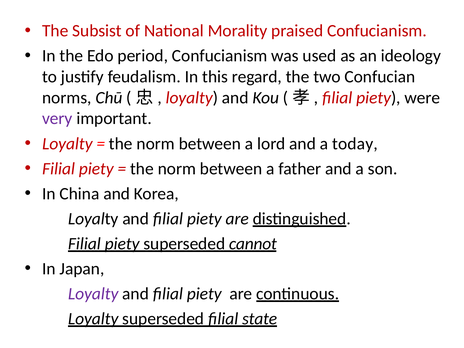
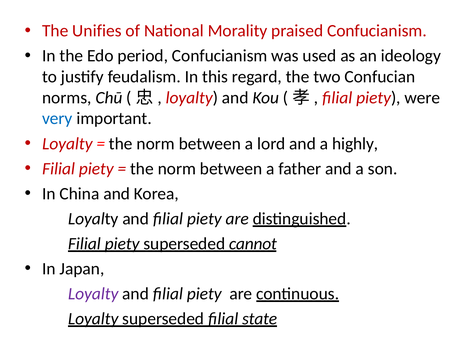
Subsist: Subsist -> Unifies (97, 31)
very colour: purple -> blue (57, 119)
today: today -> highly (355, 144)
